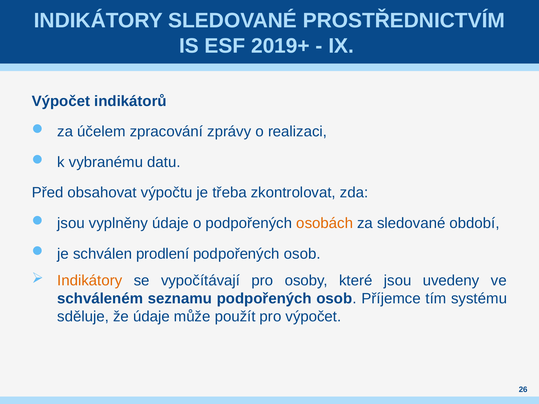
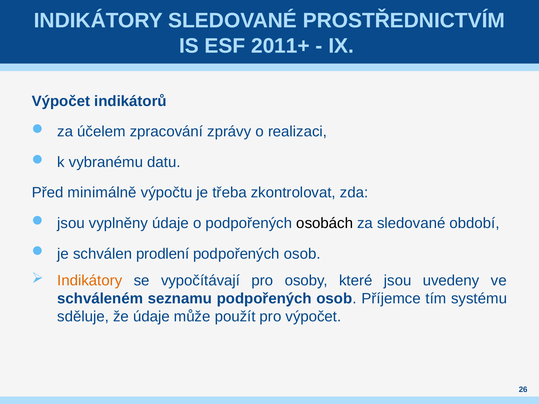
2019+: 2019+ -> 2011+ (280, 46)
obsahovat: obsahovat -> minimálně (102, 193)
osobách colour: orange -> black (325, 223)
